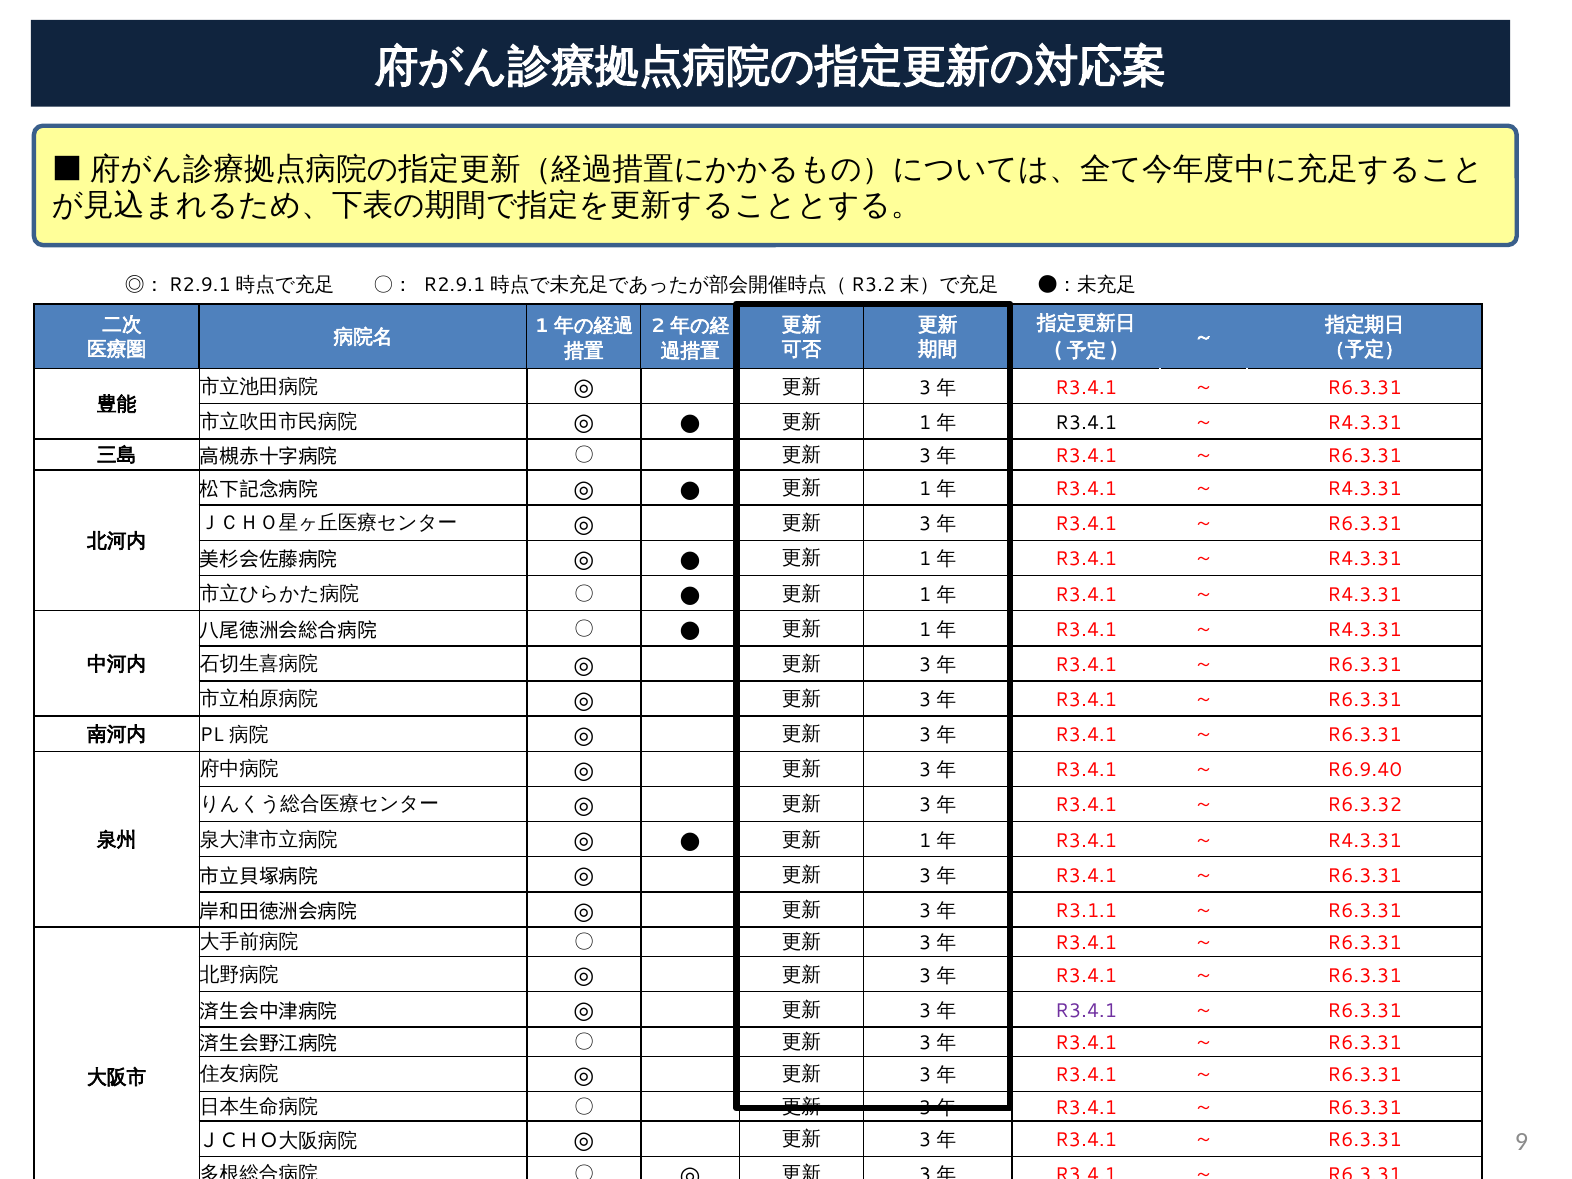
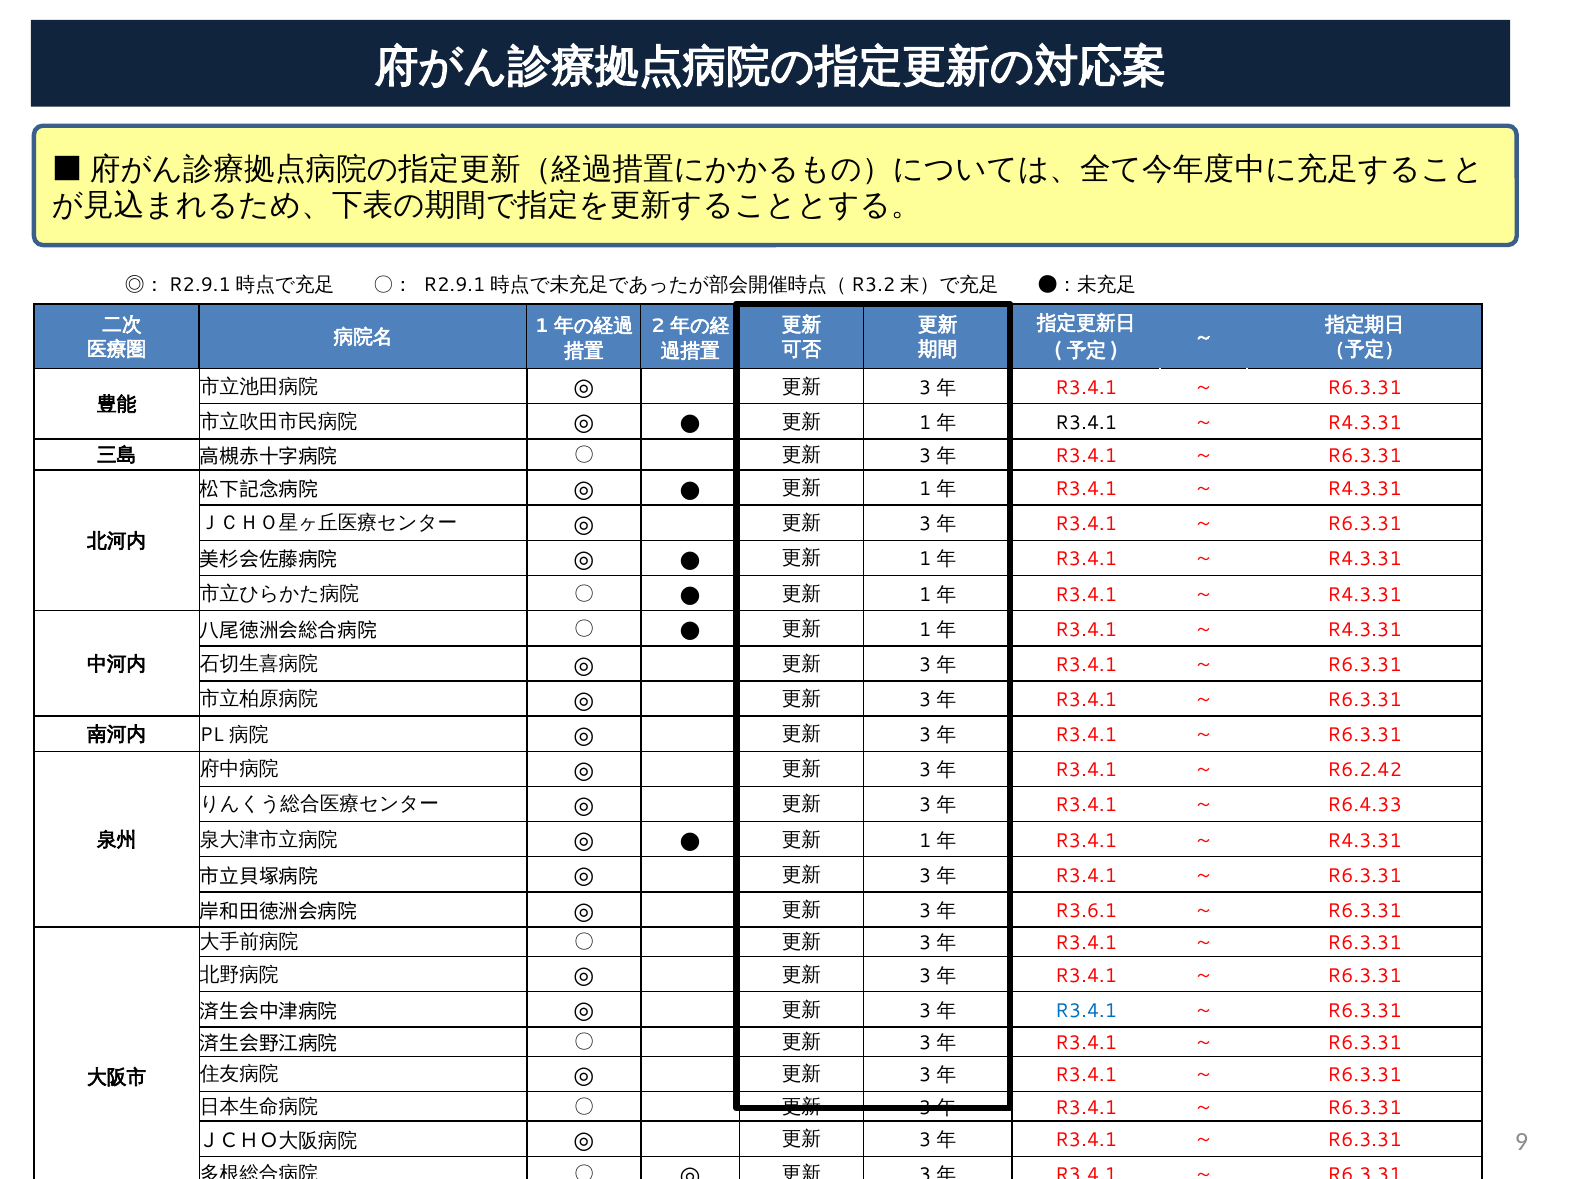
R6.9.40: R6.9.40 -> R6.2.42 (1365, 770)
R6.3.32: R6.3.32 -> R6.4.33 (1365, 805)
R3.1.1: R3.1.1 -> R3.6.1 (1086, 911)
R3.4.1 colour: purple -> blue (1086, 1011)
